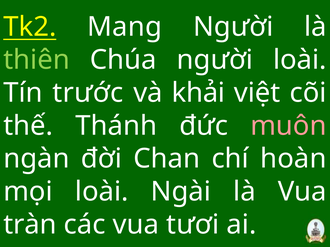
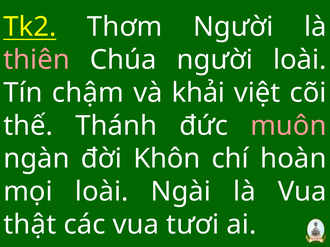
Mang: Mang -> Thơm (125, 27)
thiên colour: light green -> pink (37, 60)
trước: trước -> chậm (88, 93)
Chan: Chan -> Khôn (167, 159)
tràn: tràn -> thật (30, 225)
